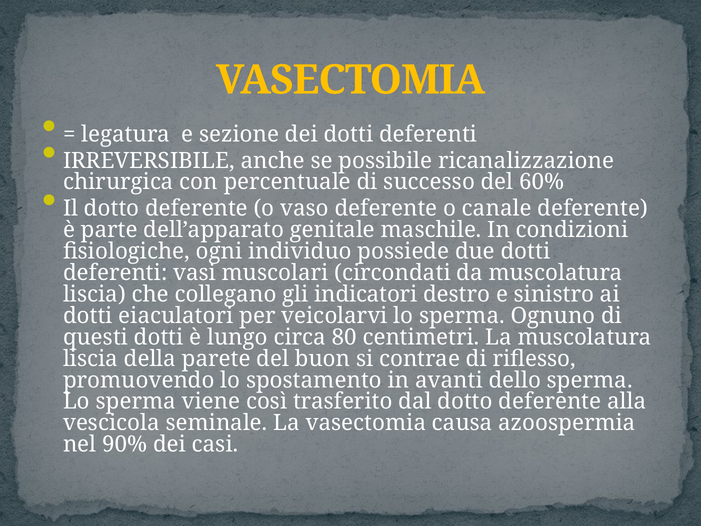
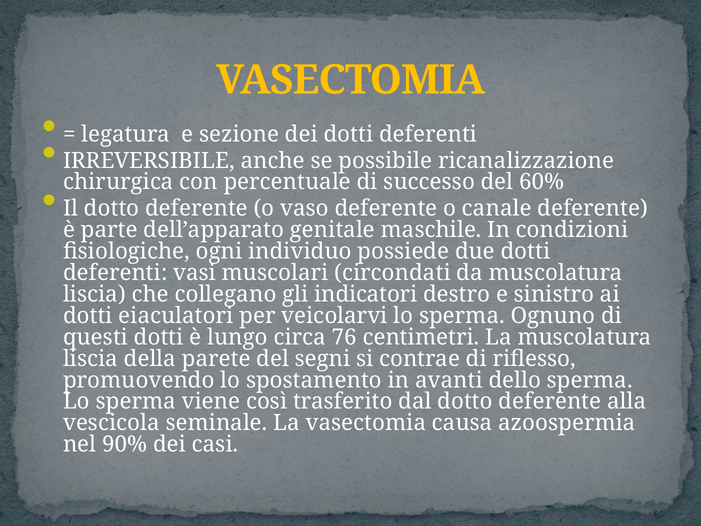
80: 80 -> 76 (344, 337)
buon: buon -> segni (323, 358)
